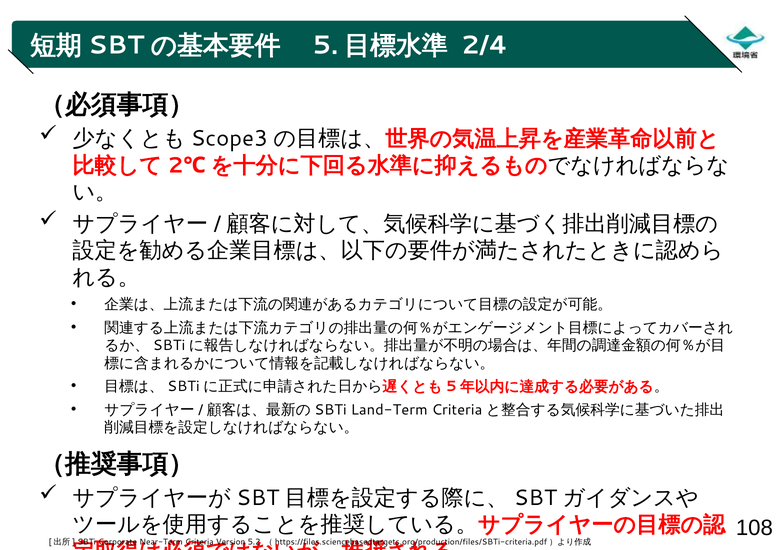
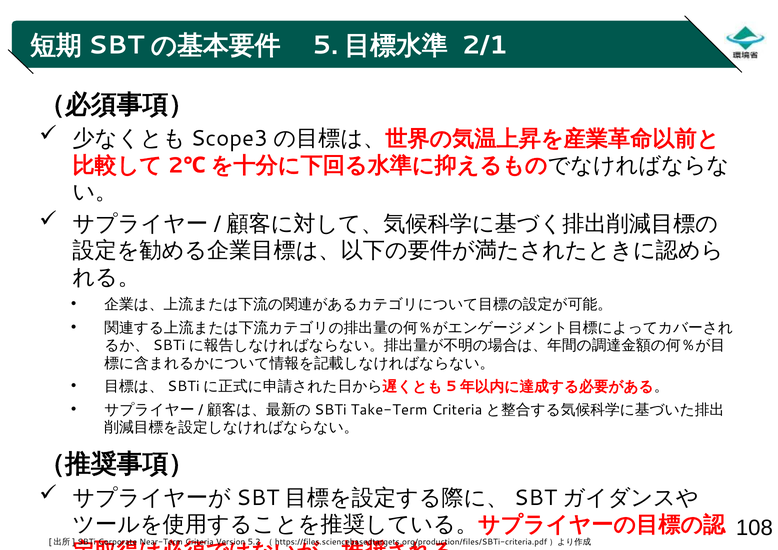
2/4: 2/4 -> 2/1 (485, 45)
Land-Term: Land-Term -> Take-Term (389, 410)
